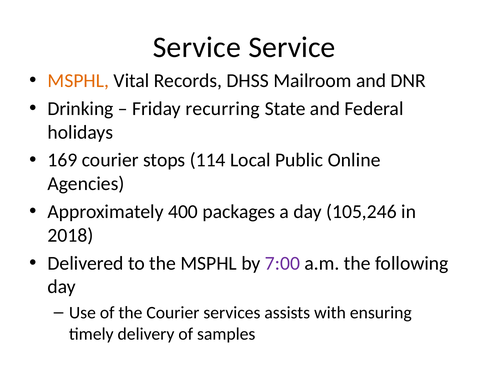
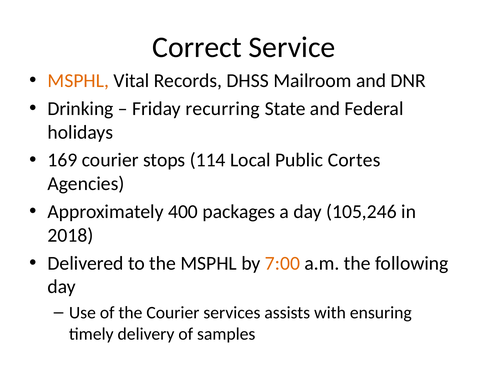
Service: Service -> Correct (197, 47)
Online: Online -> Cortes (354, 160)
7:00 colour: purple -> orange (283, 263)
